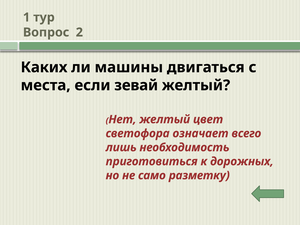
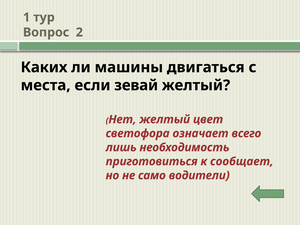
дорожных: дорожных -> сообщает (242, 161)
разметку: разметку -> водители (199, 175)
